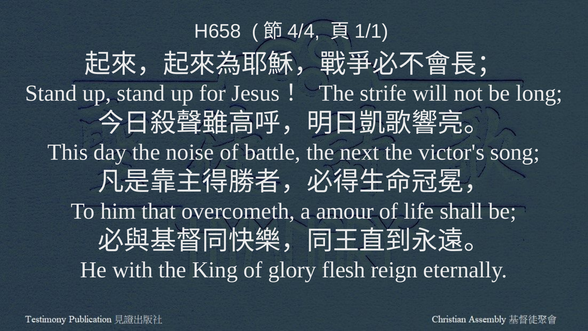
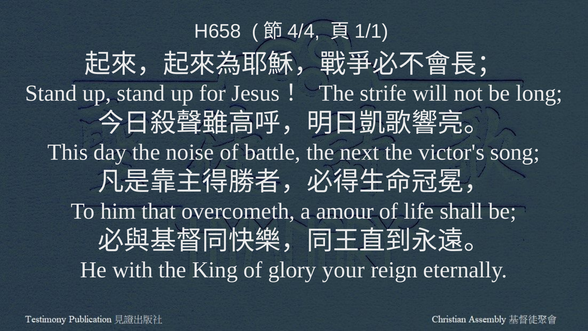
flesh: flesh -> your (343, 270)
